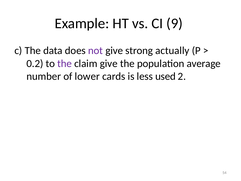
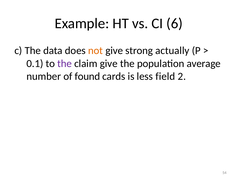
9: 9 -> 6 (175, 23)
not colour: purple -> orange (96, 51)
0.2: 0.2 -> 0.1 (35, 63)
lower: lower -> found (87, 76)
used: used -> field (165, 76)
